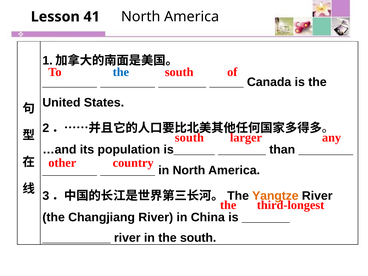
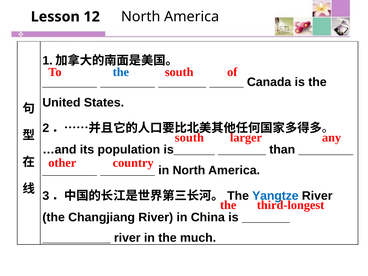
41: 41 -> 12 (92, 17)
Yangtze colour: orange -> blue (275, 196)
in the south: south -> much (198, 238)
